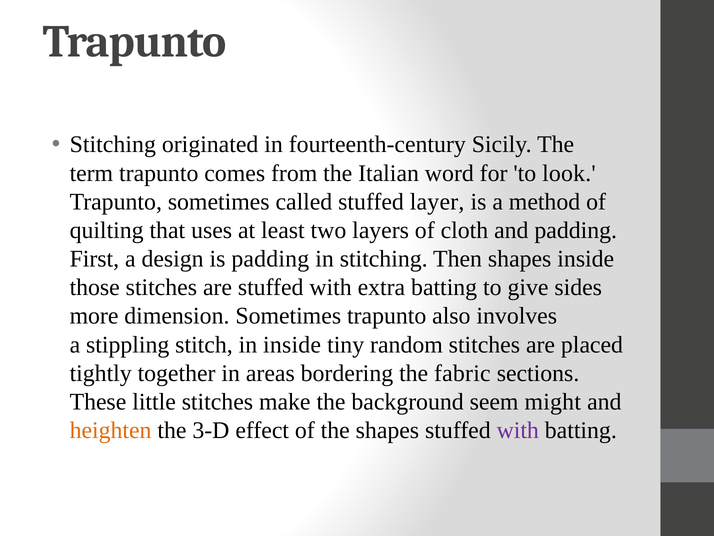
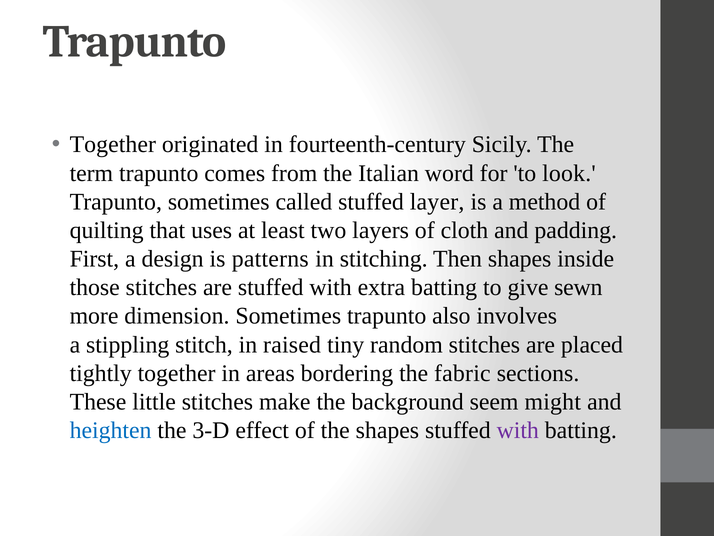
Stitching: Stitching -> Together (113, 144)
is padding: padding -> patterns (270, 259)
sides: sides -> sewn (578, 287)
in inside: inside -> raised (292, 344)
heighten colour: orange -> blue (111, 430)
